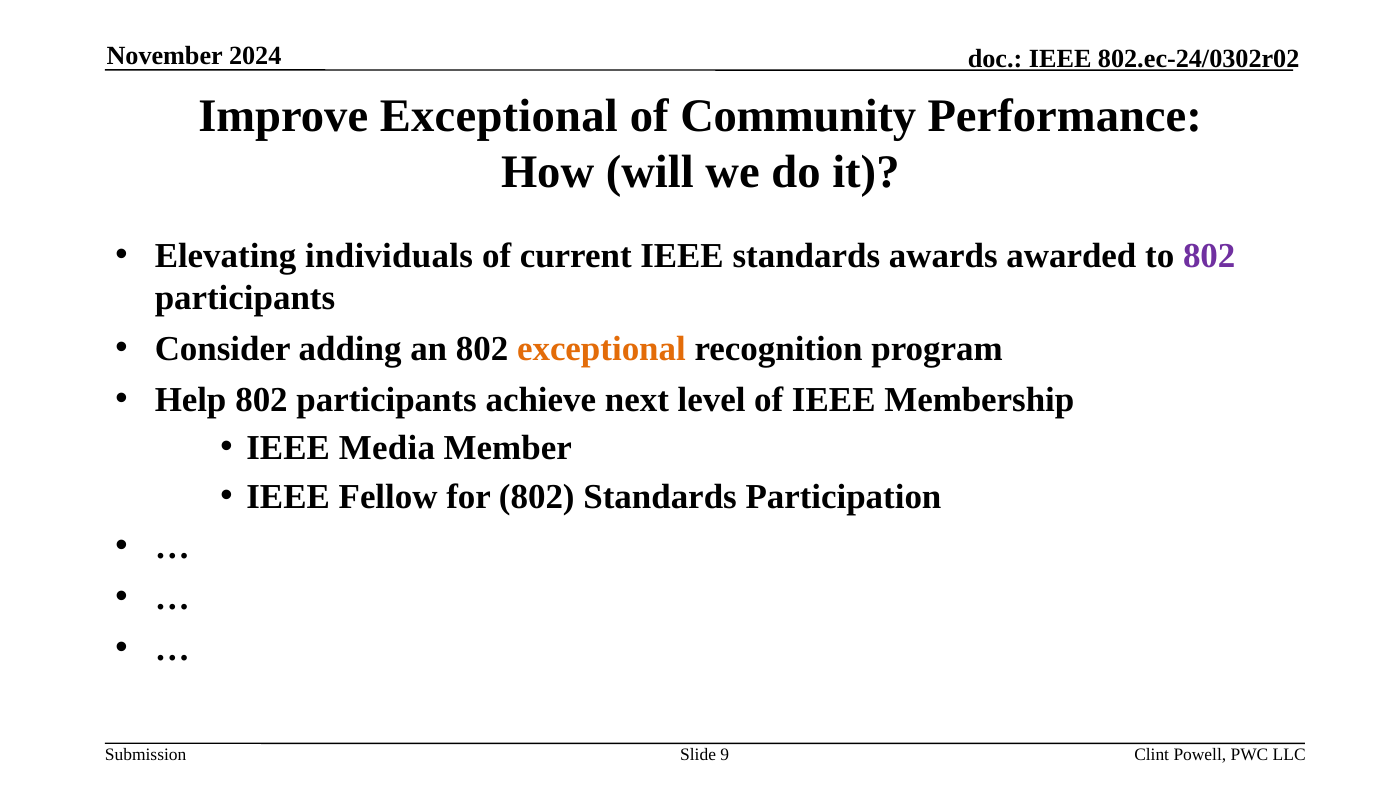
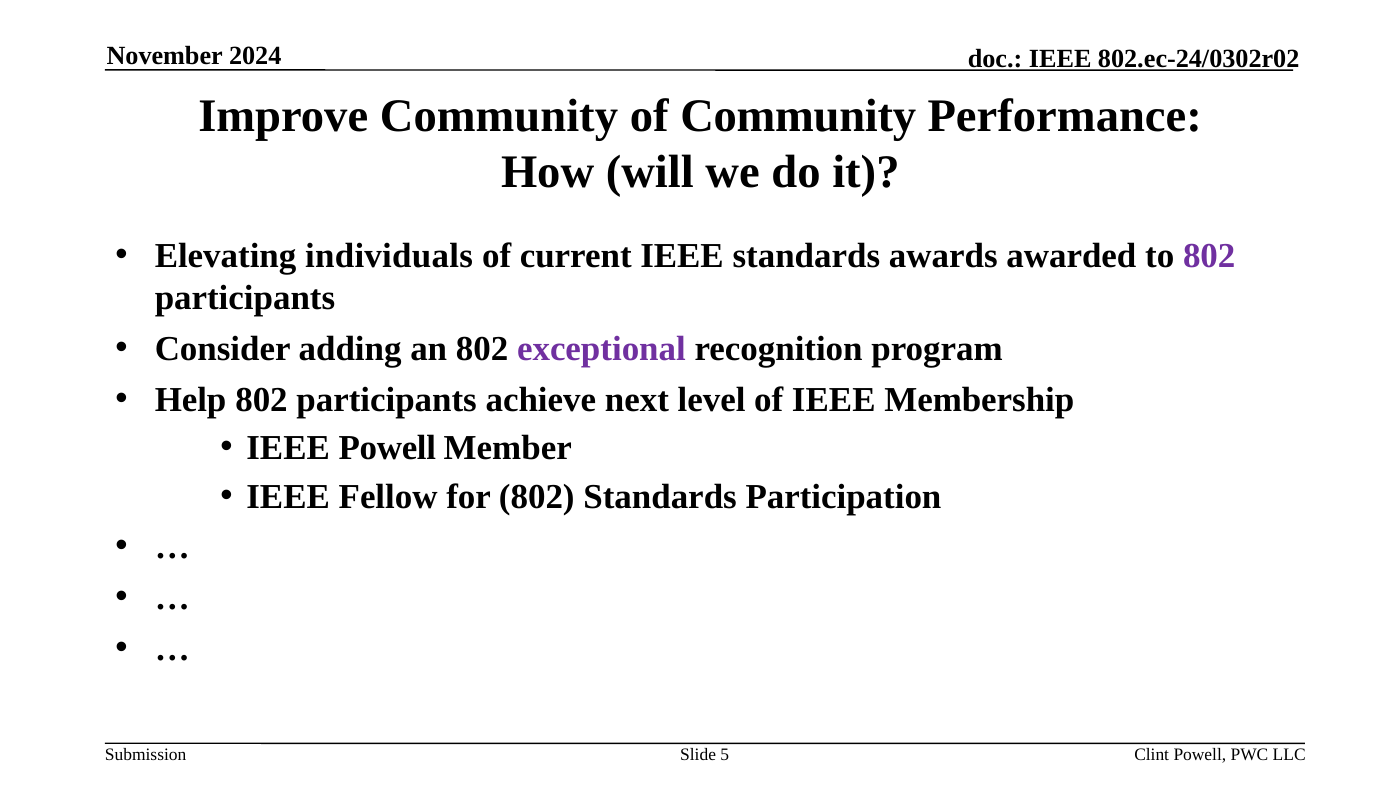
Improve Exceptional: Exceptional -> Community (499, 116)
exceptional colour: orange -> purple (601, 348)
IEEE Media: Media -> Powell (387, 448)
9: 9 -> 5 (725, 754)
